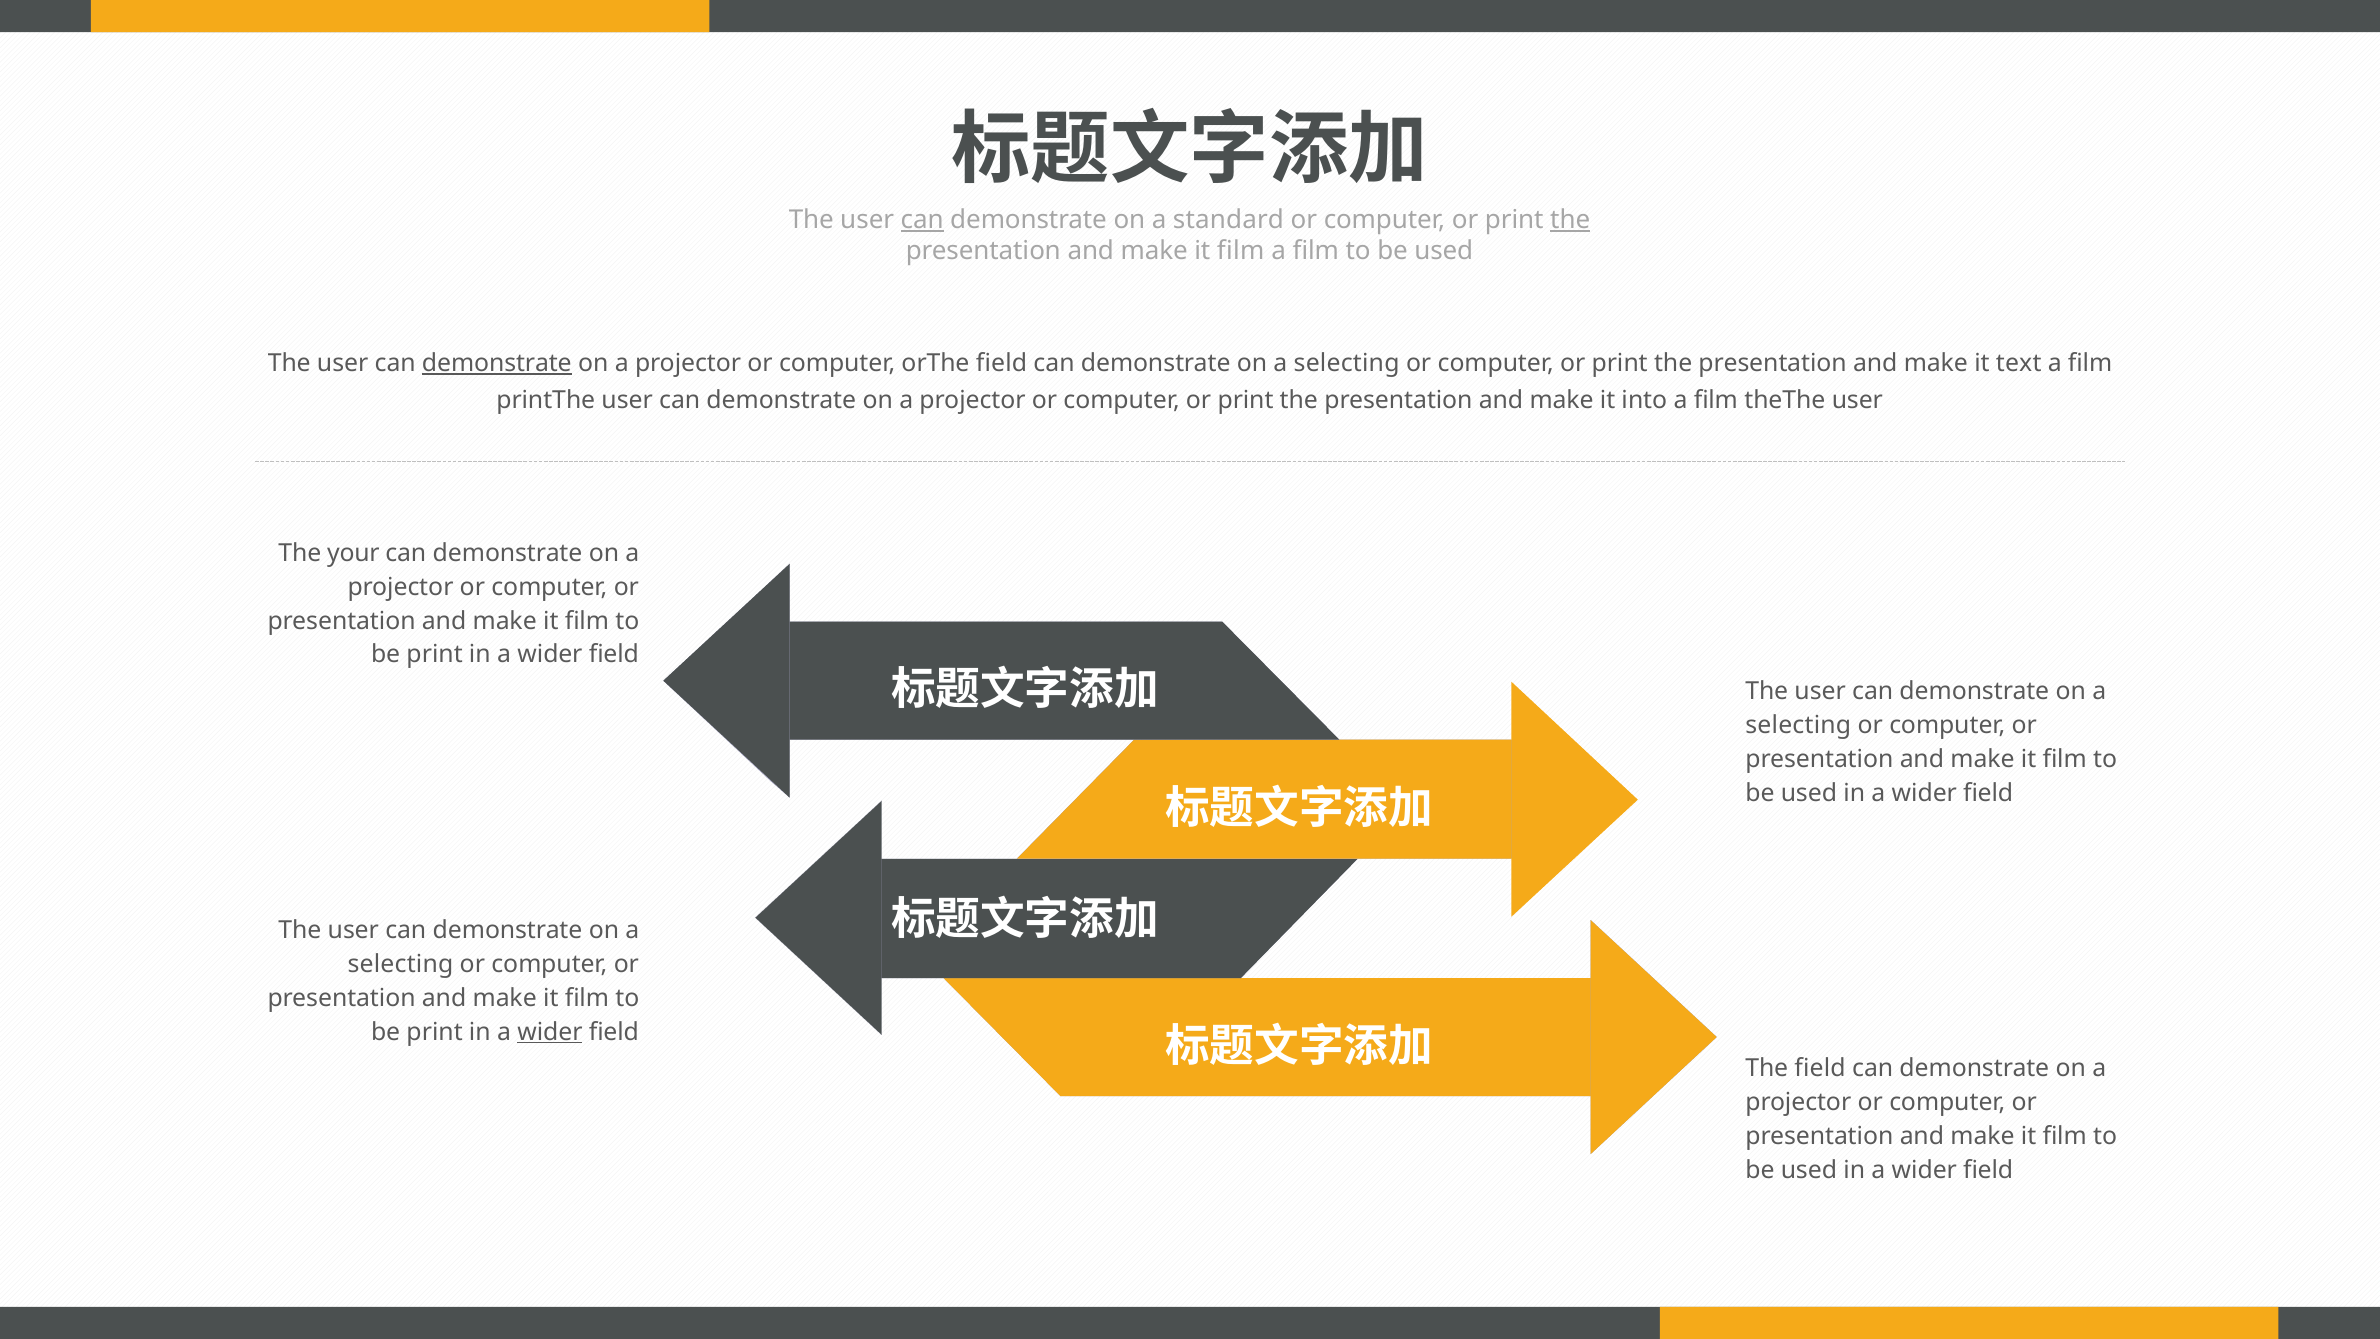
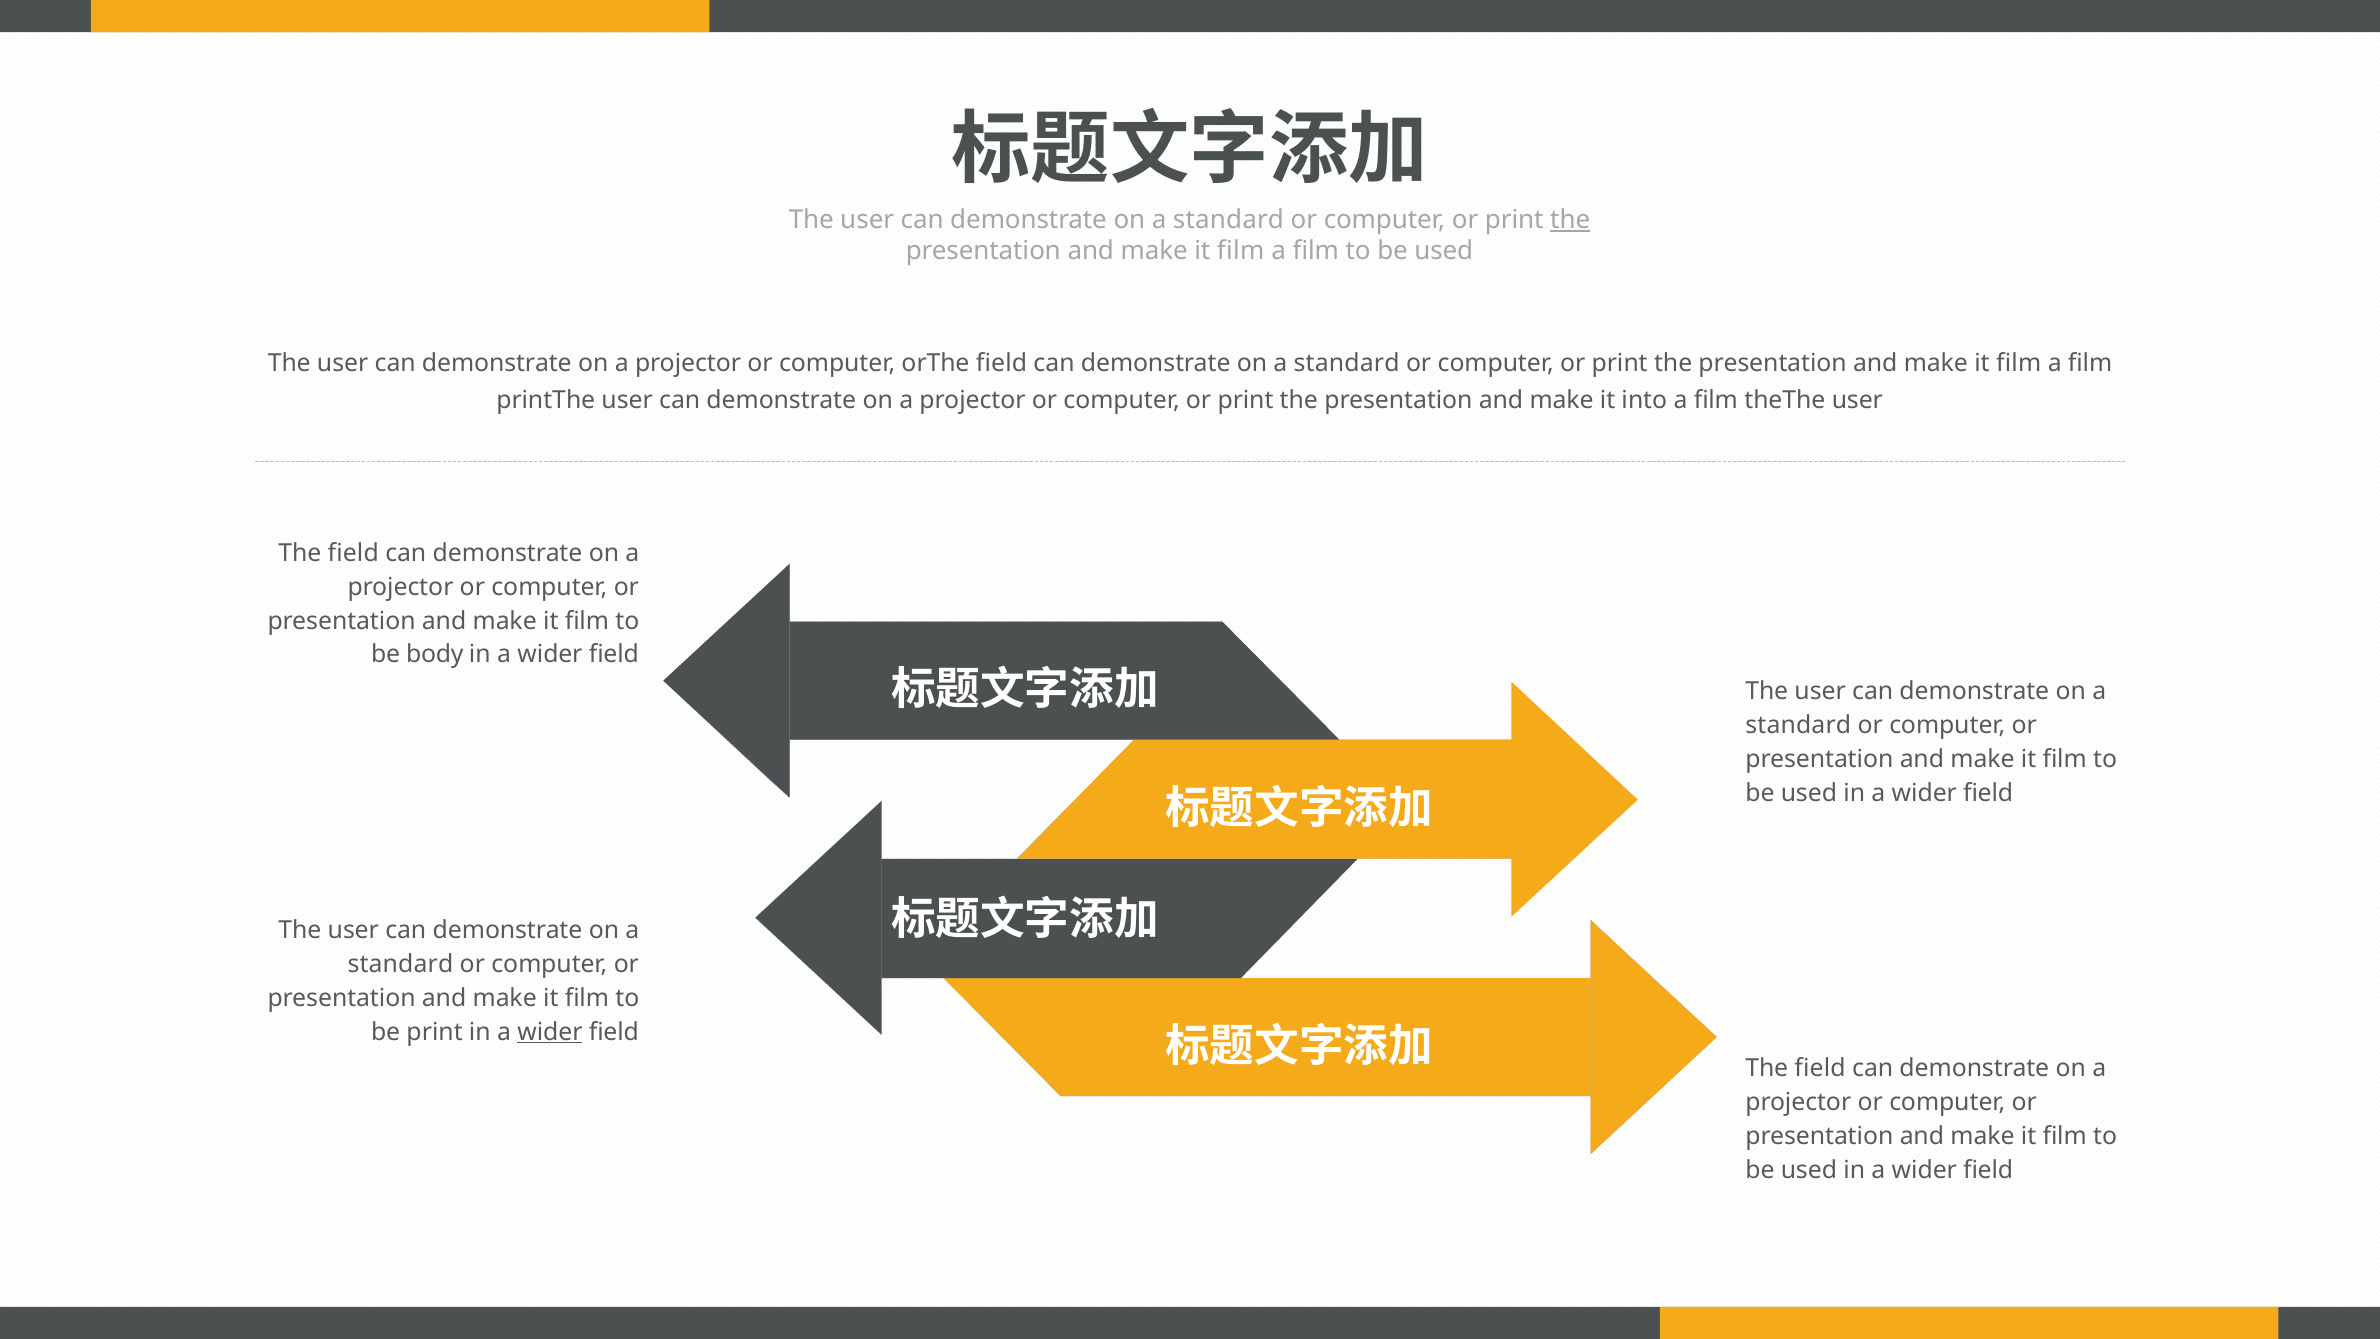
can underline: present -> none (922, 220)
demonstrate underline: present -> none (497, 363)
selecting: selecting -> standard (1347, 363)
text: text -> film (2019, 363)
your: your -> field (353, 553)
print: print -> body (435, 655)
selecting: selecting -> standard (1798, 725)
selecting: selecting -> standard (400, 964)
